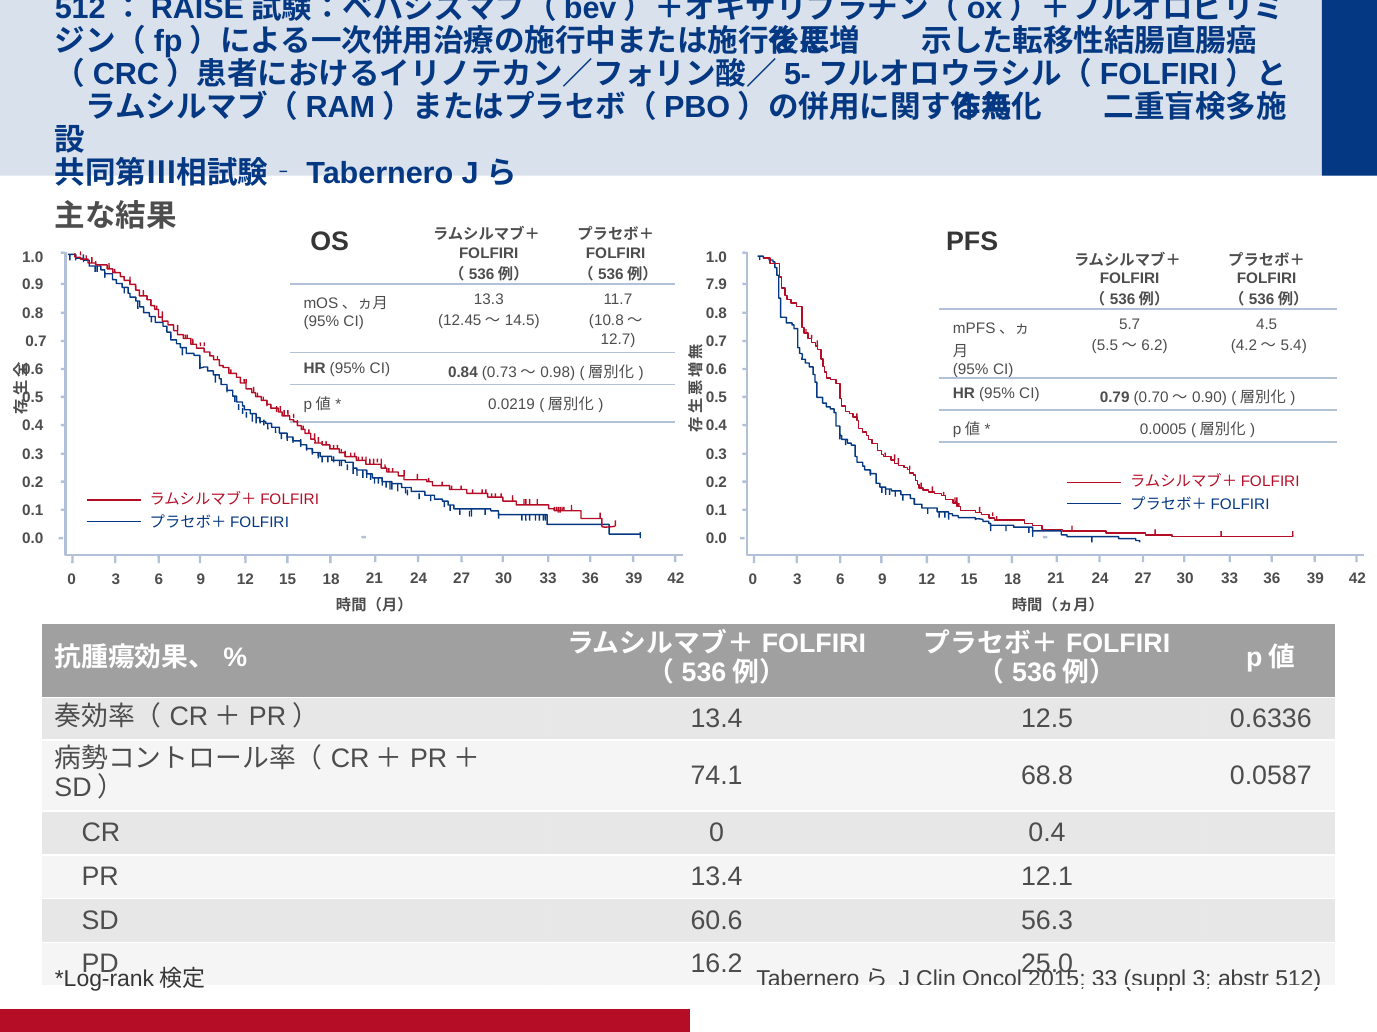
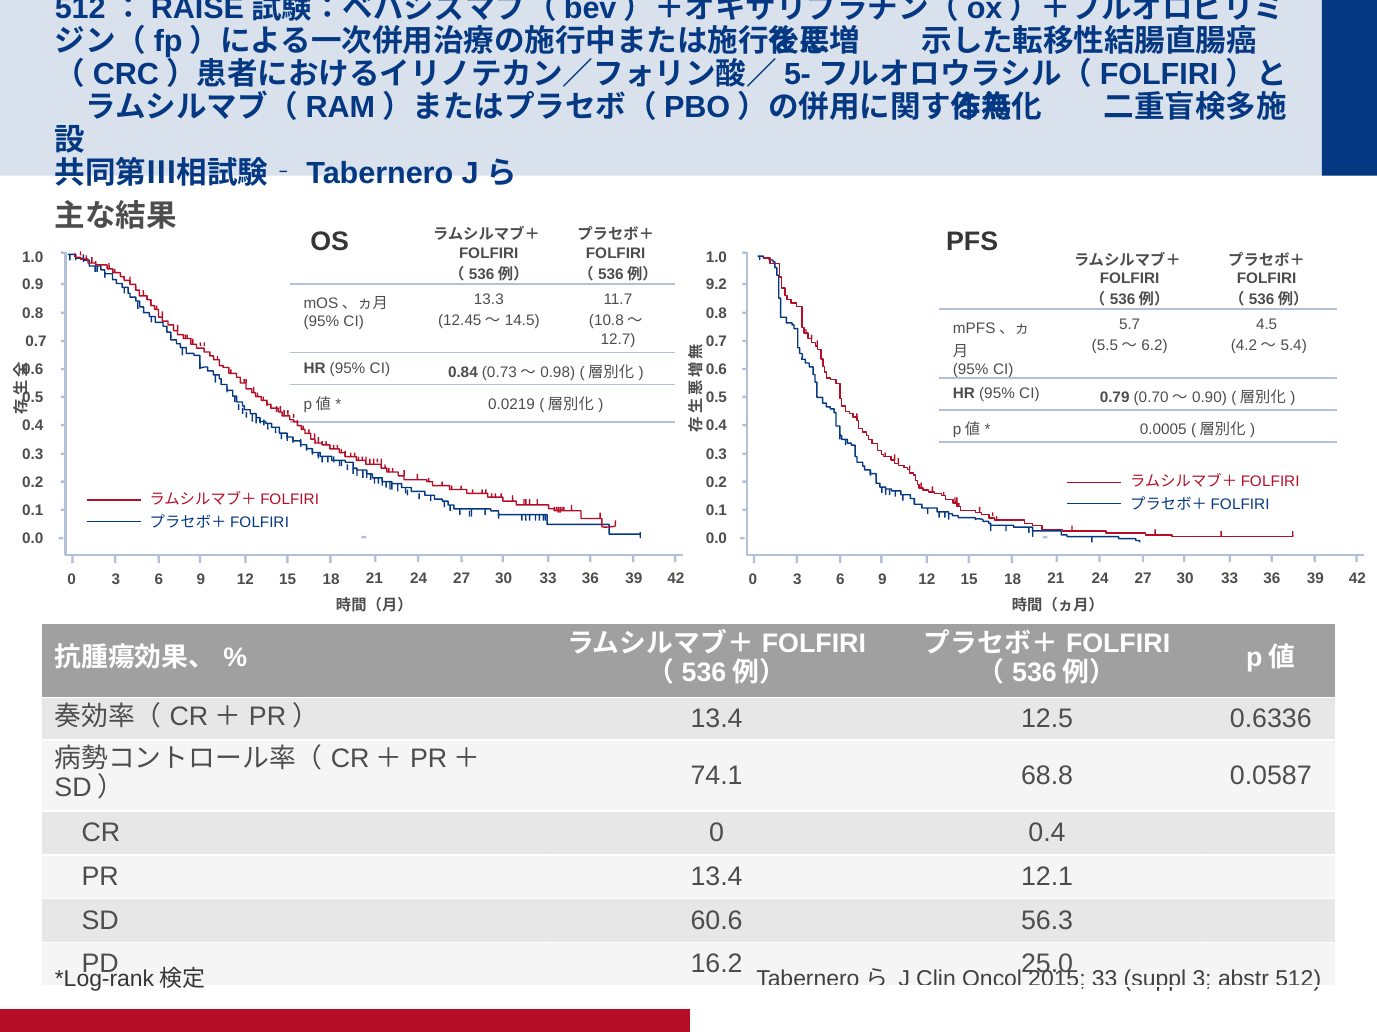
7.9: 7.9 -> 9.2 (716, 285)
